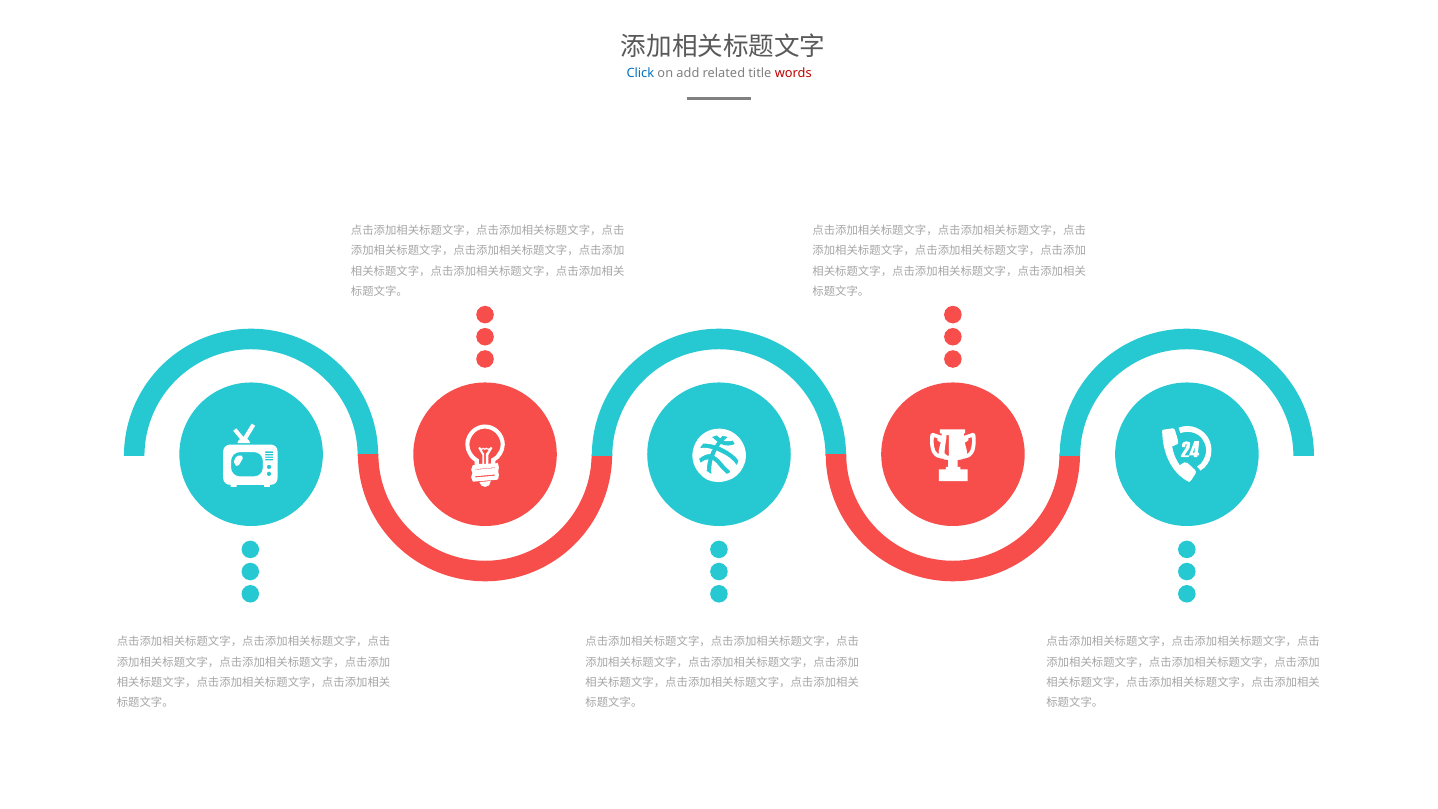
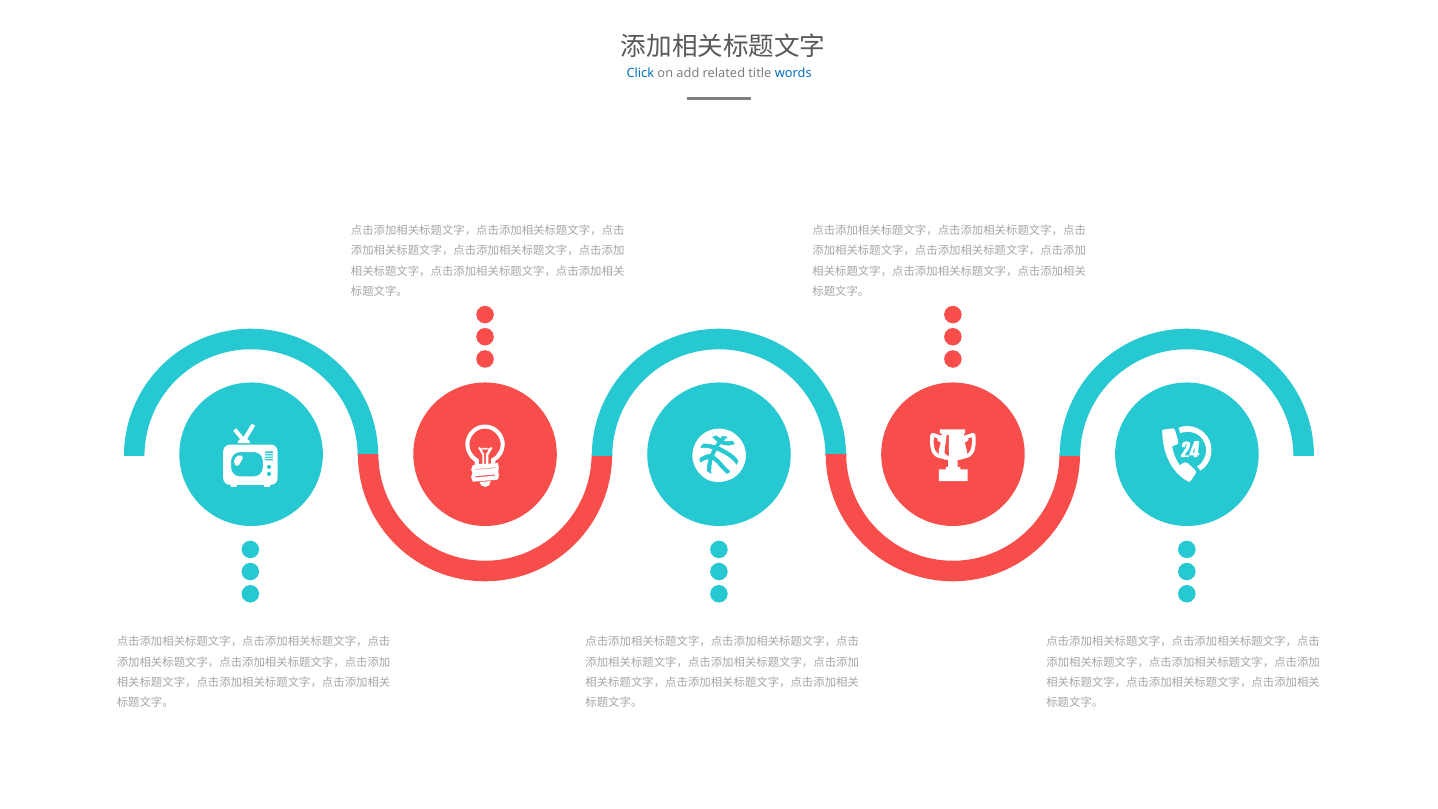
words colour: red -> blue (793, 74)
